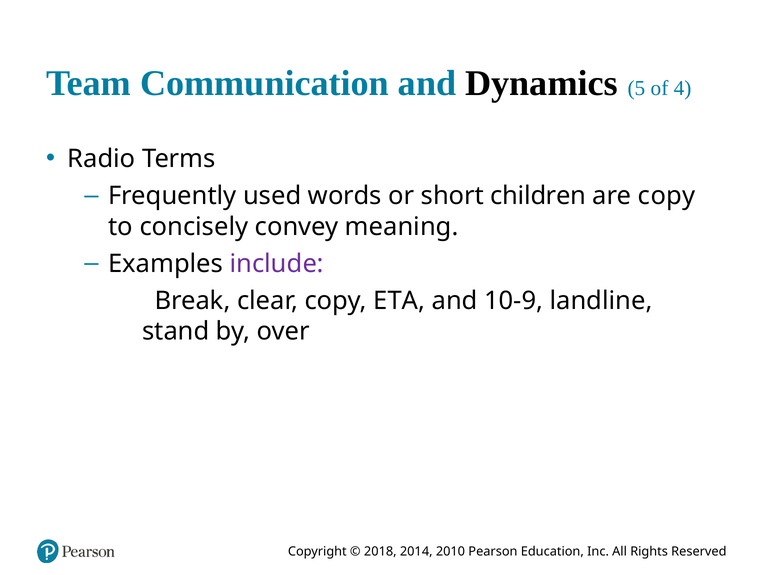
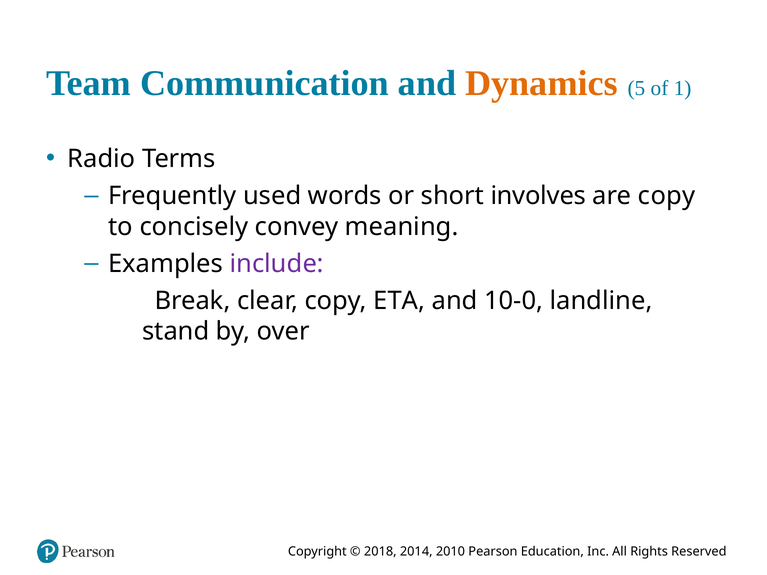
Dynamics colour: black -> orange (542, 83)
4: 4 -> 1 (683, 88)
children: children -> involves (538, 196)
10-9: 10-9 -> 10-0 (514, 301)
